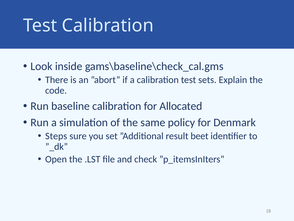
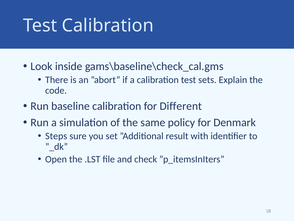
Allocated: Allocated -> Different (181, 106)
beet: beet -> with (199, 136)
